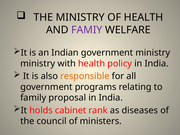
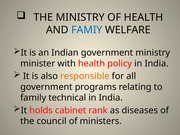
FAMIY colour: purple -> blue (87, 30)
ministry: ministry -> minister (38, 64)
proposal: proposal -> technical (67, 98)
